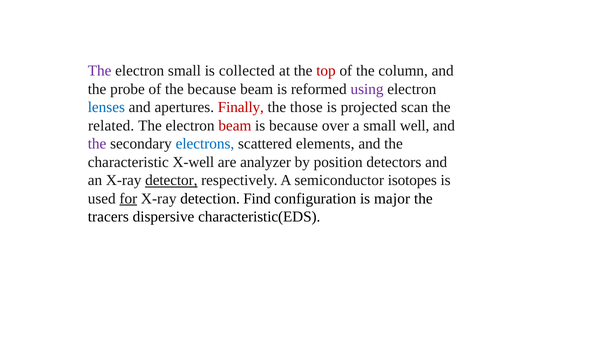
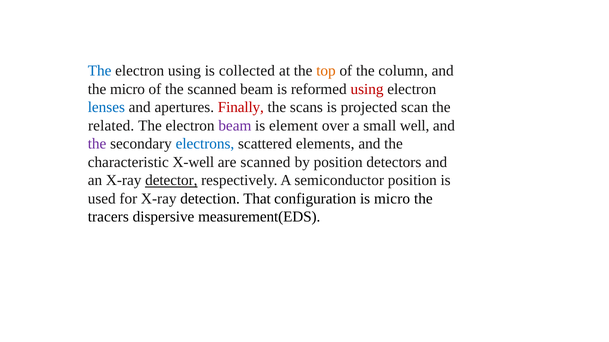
The colour: purple -> blue (100, 71)
electron small: small -> using (184, 71)
top colour: red -> orange (326, 71)
the probe: probe -> micro (128, 89)
the because: because -> scanned (212, 89)
using colour: purple -> red (367, 89)
those: those -> scans (306, 108)
beam colour: red -> purple (235, 126)
is because: because -> element (294, 126)
are analyzer: analyzer -> scanned (265, 162)
semiconductor isotopes: isotopes -> position (412, 181)
for underline: present -> none (128, 199)
Find: Find -> That (257, 199)
is major: major -> micro (392, 199)
characteristic(EDS: characteristic(EDS -> measurement(EDS (259, 217)
